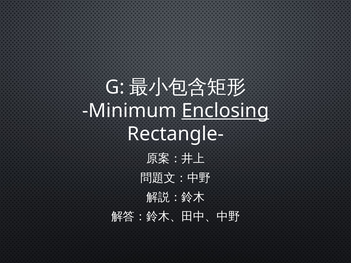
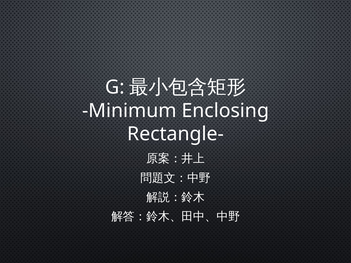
Enclosing underline: present -> none (225, 111)
